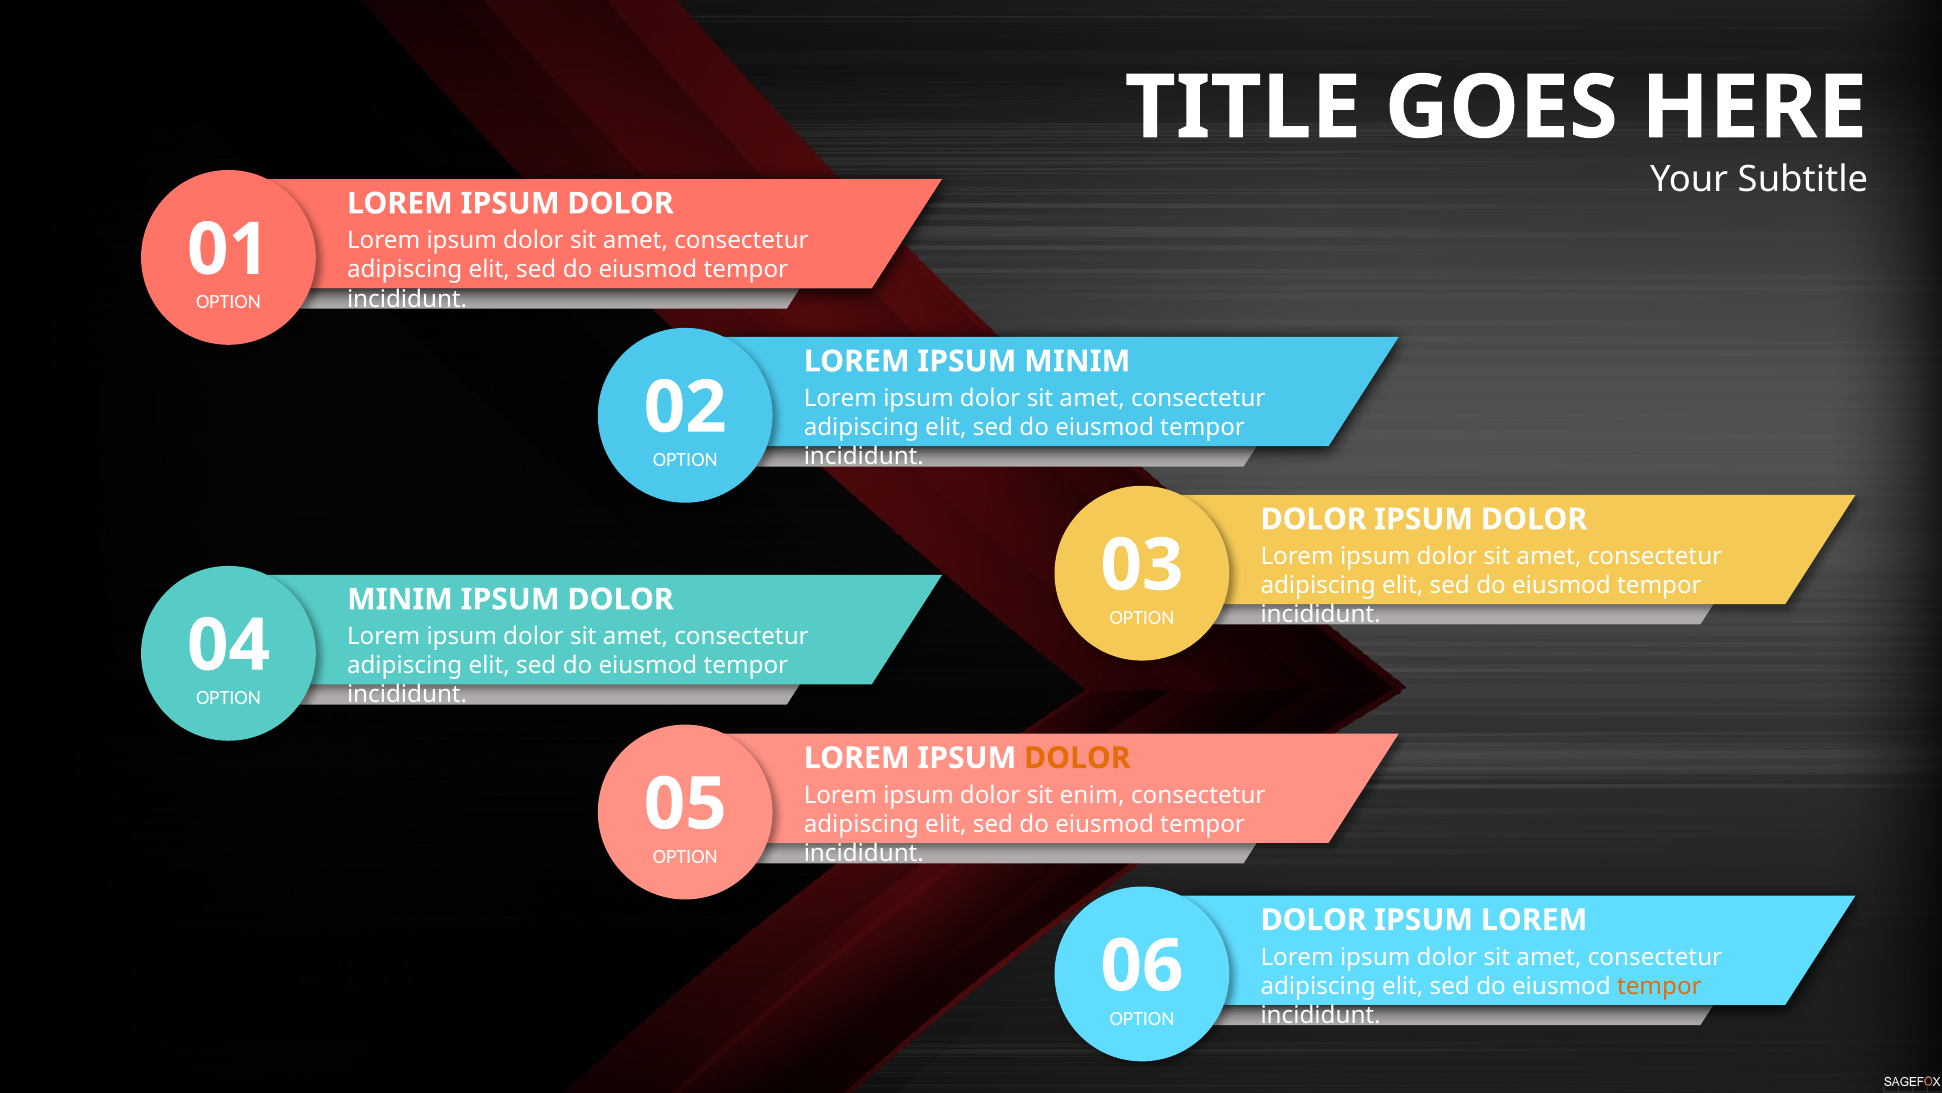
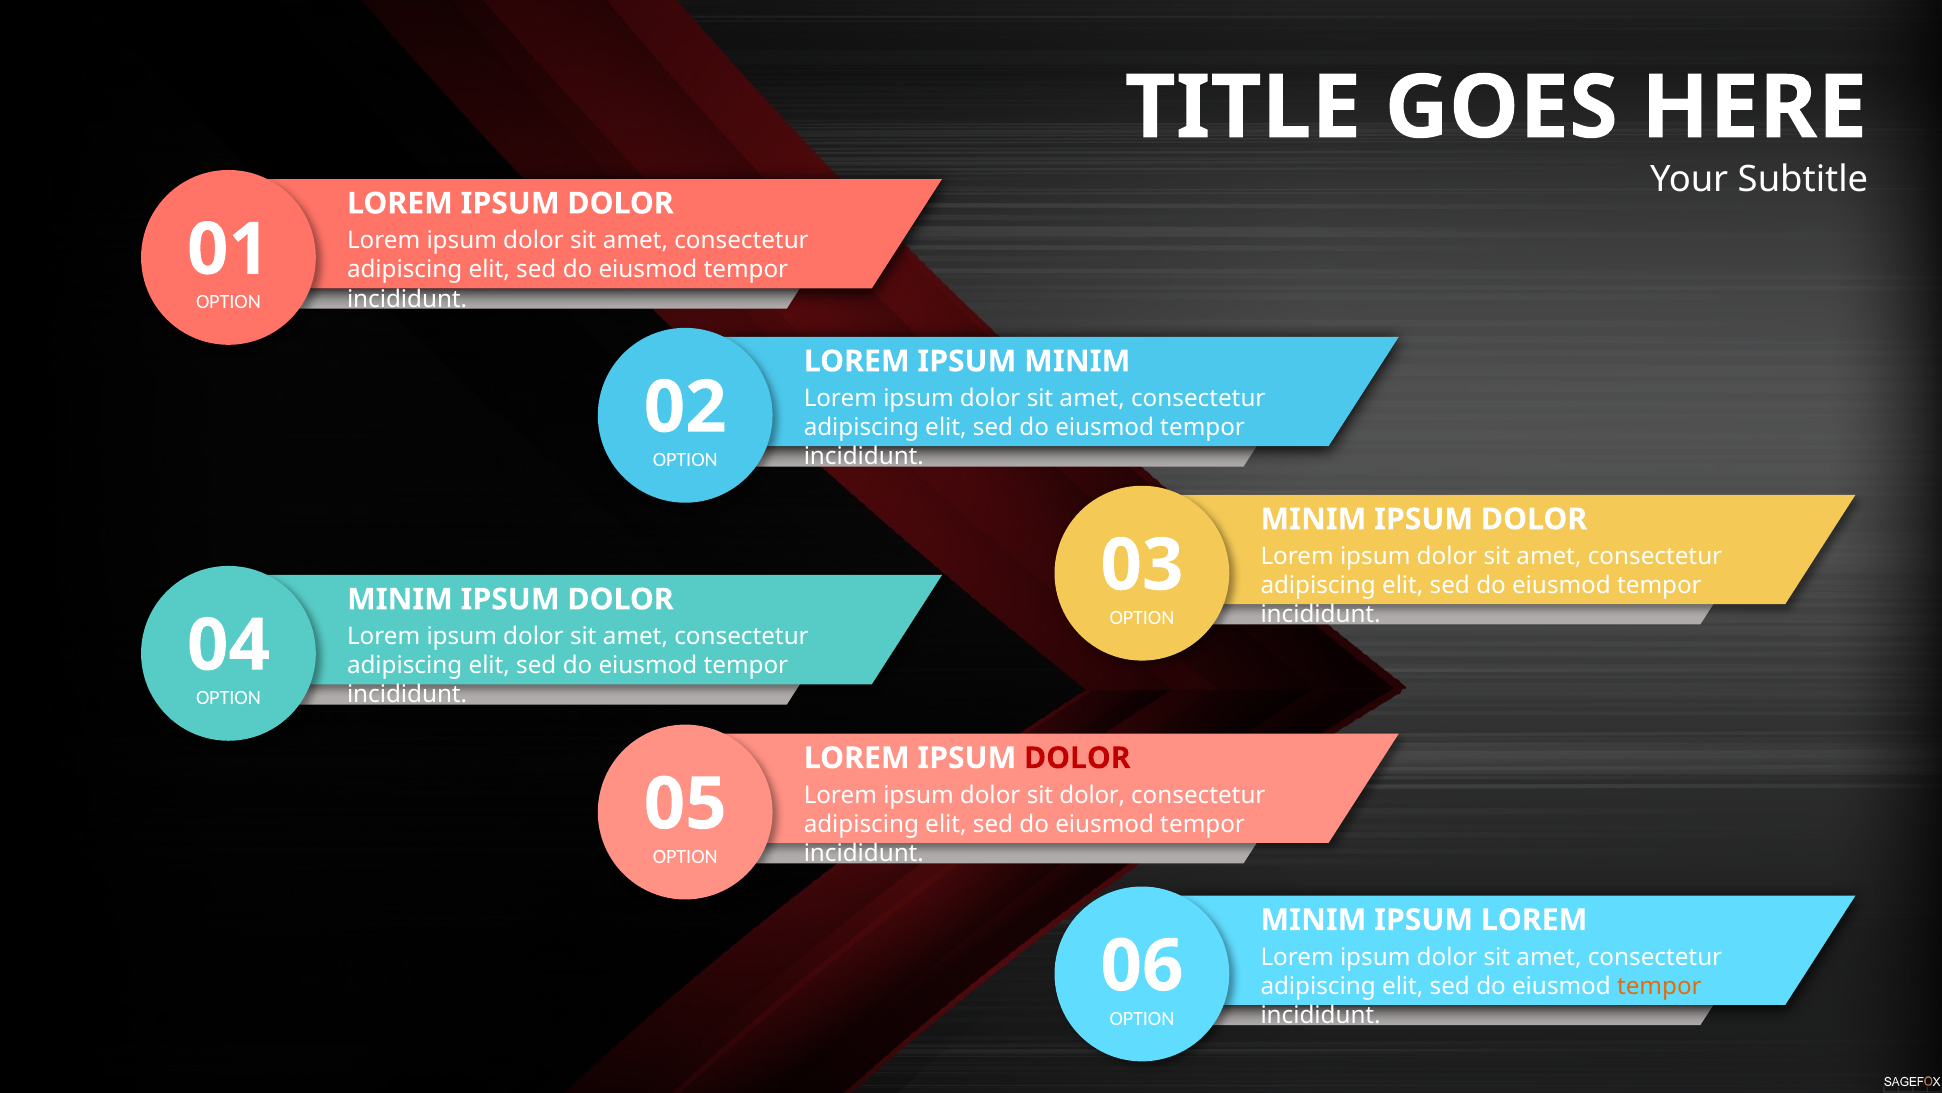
DOLOR: DOLOR -> MINIM (1313, 519)
DOLOR colour: orange -> red (1077, 758)
sit enim: enim -> dolor (1092, 795)
DOLOR: DOLOR -> MINIM (1313, 920)
